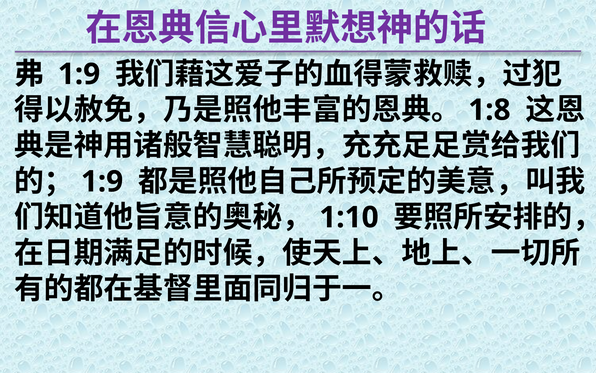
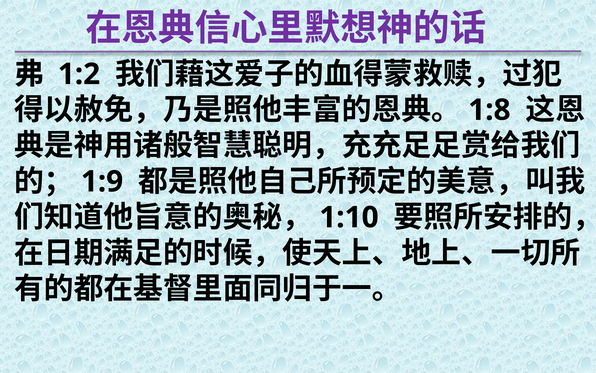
1:9: 1:9 -> 1:2 (79, 74)
